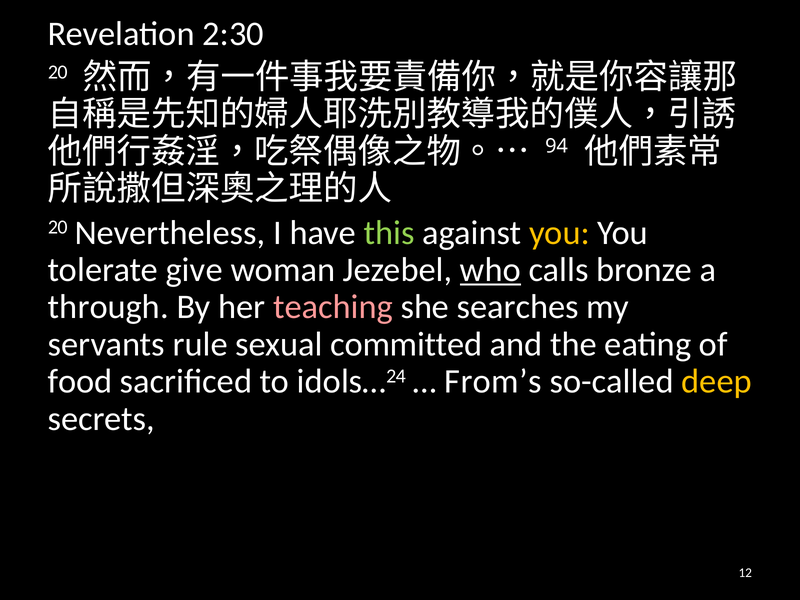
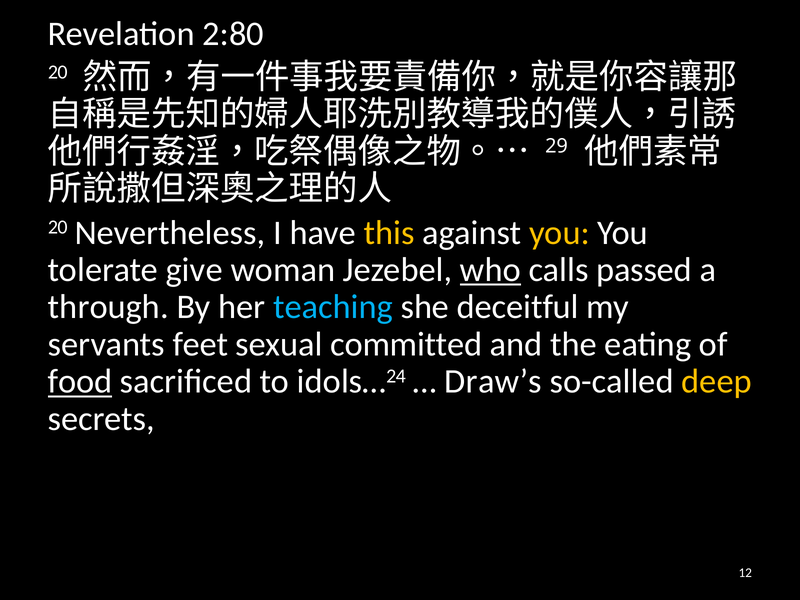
2:30: 2:30 -> 2:80 (233, 34)
94: 94 -> 29 (557, 146)
this colour: light green -> yellow (389, 233)
bronze: bronze -> passed (644, 270)
teaching colour: pink -> light blue (333, 307)
searches: searches -> deceitful (518, 307)
rule: rule -> feet (200, 344)
food underline: none -> present (80, 382)
From’s: From’s -> Draw’s (493, 382)
